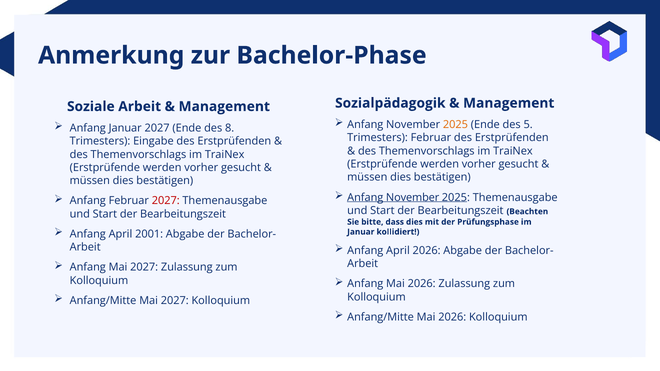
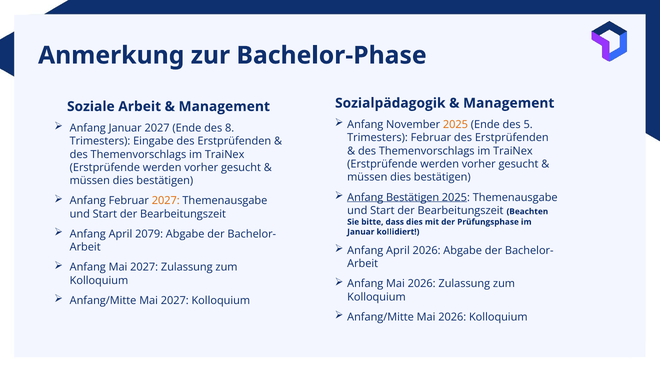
November: November -> Bestätigen (413, 198)
2027 colour: red -> orange (166, 201)
2001: 2001 -> 2079 (149, 234)
